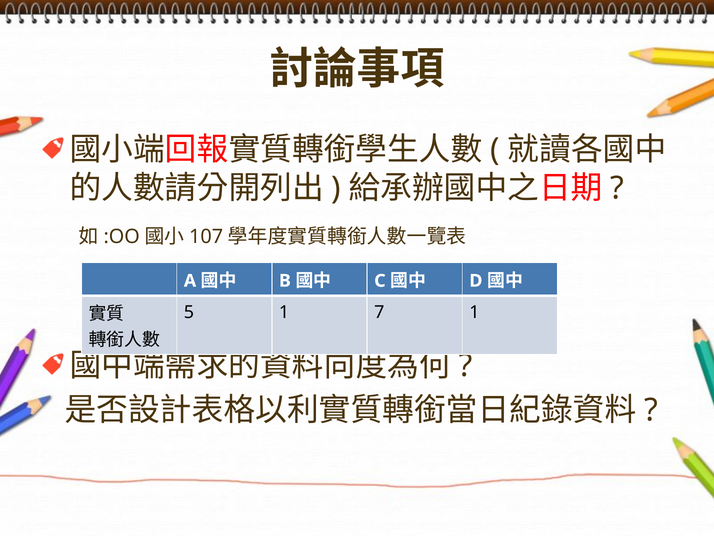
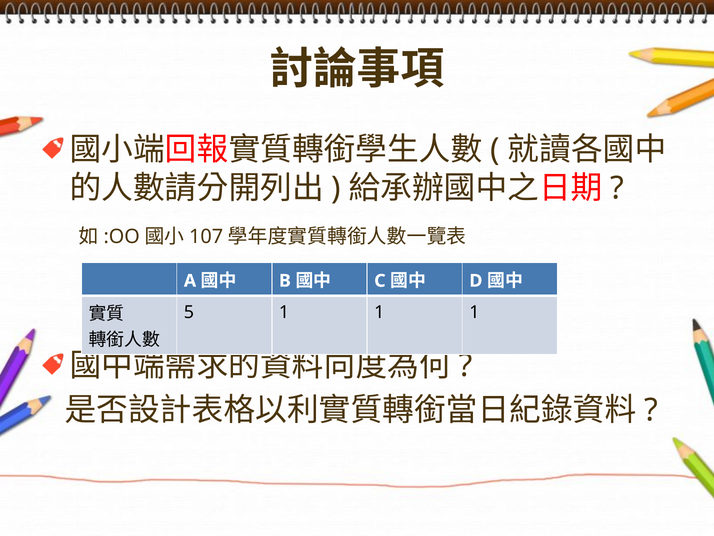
5 1 7: 7 -> 1 (379, 312)
